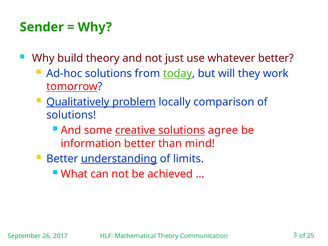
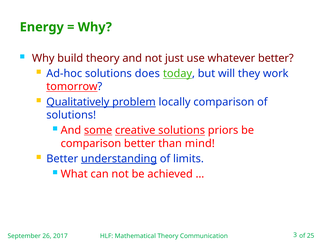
Sender: Sender -> Energy (42, 27)
from: from -> does (147, 73)
some underline: none -> present (98, 130)
agree: agree -> priors (223, 130)
information: information -> comparison (91, 143)
